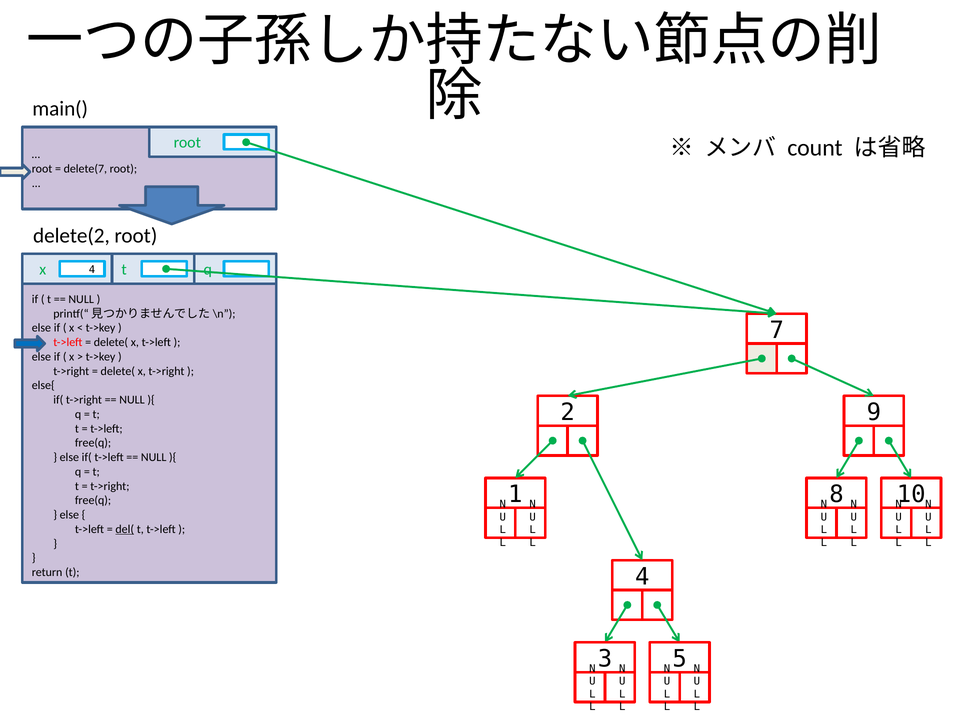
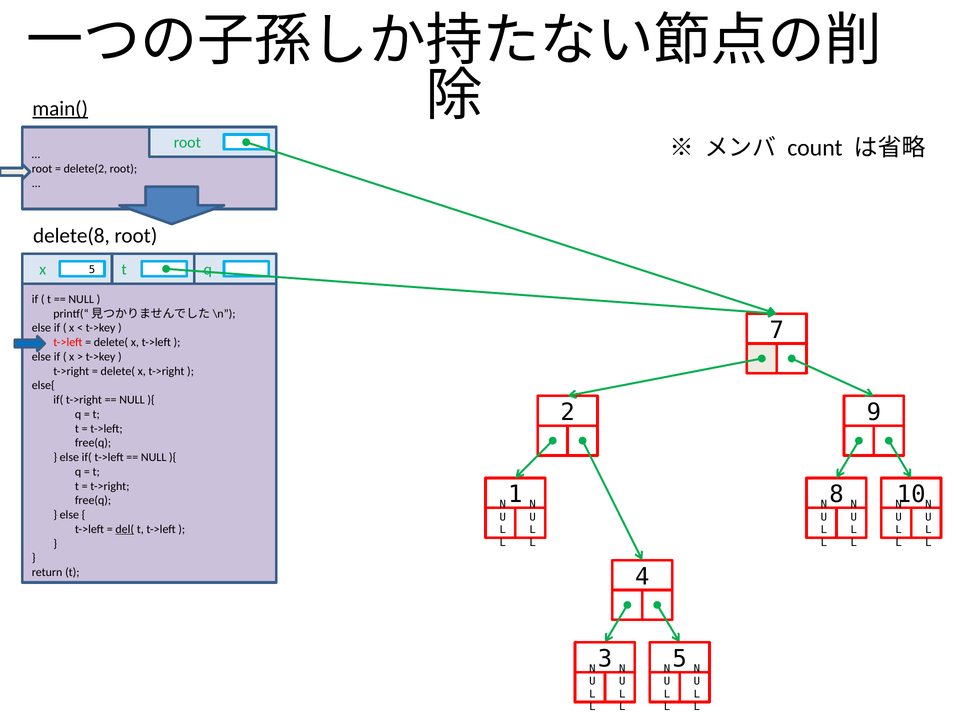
main( underline: none -> present (60, 109)
delete(7: delete(7 -> delete(2 (85, 169)
delete(2: delete(2 -> delete(8 (71, 236)
x 4: 4 -> 5 (92, 270)
